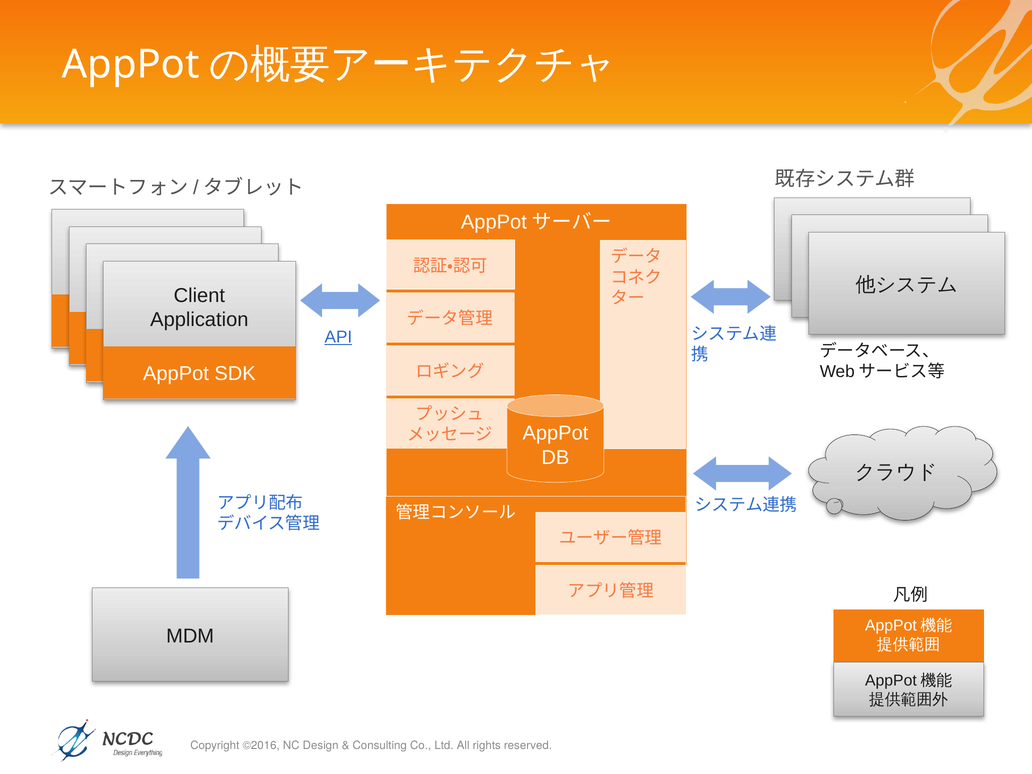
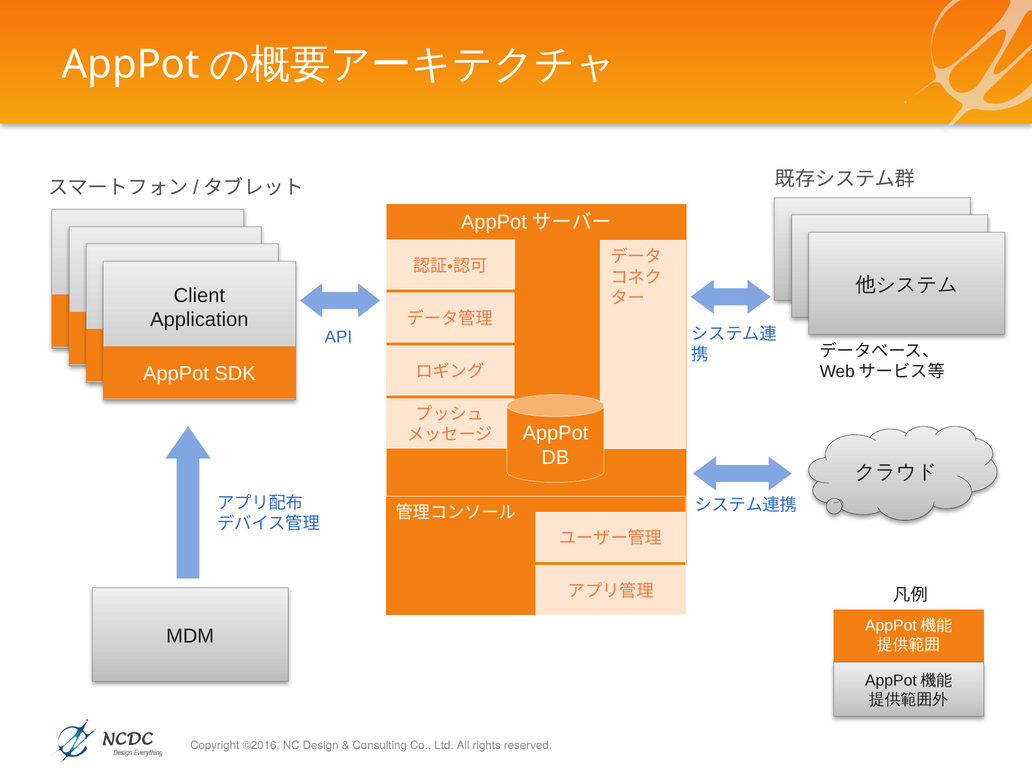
API underline: present -> none (338, 337)
